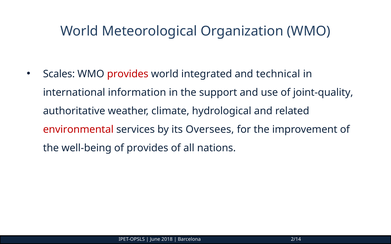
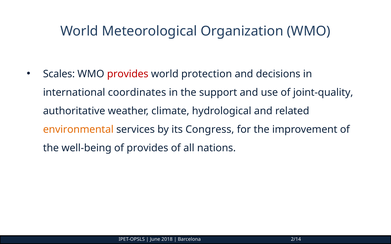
integrated: integrated -> protection (207, 74)
technical: technical -> decisions (278, 74)
information: information -> coordinates (137, 93)
environmental colour: red -> orange (78, 130)
Oversees: Oversees -> Congress (210, 130)
